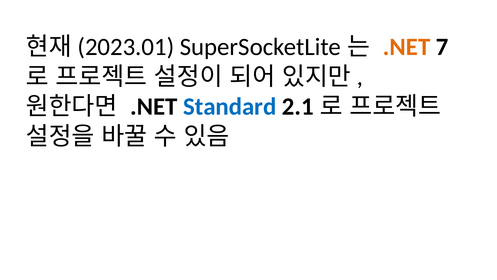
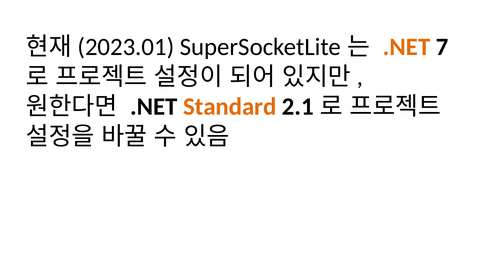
Standard colour: blue -> orange (230, 107)
